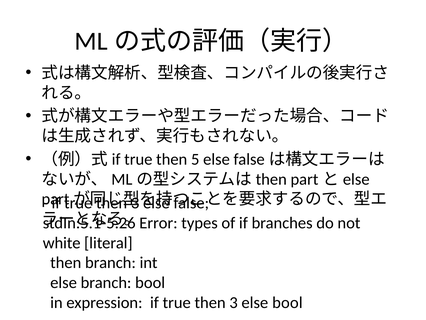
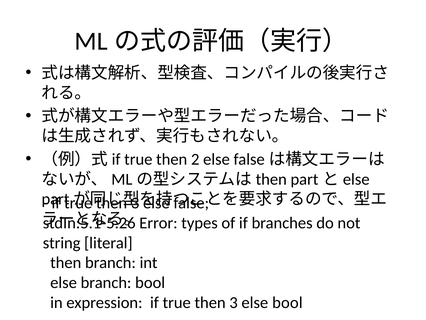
5: 5 -> 2 (195, 159)
white: white -> string (62, 243)
